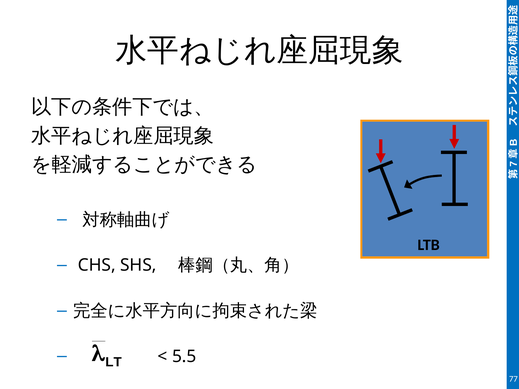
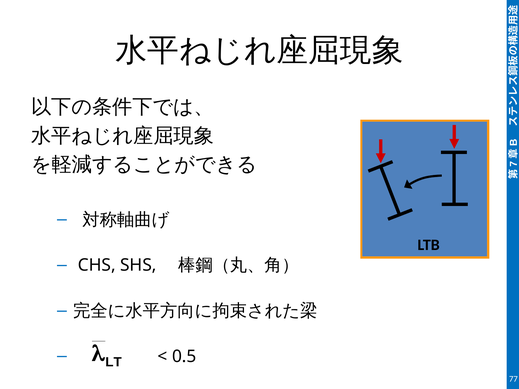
5.5: 5.5 -> 0.5 (184, 357)
